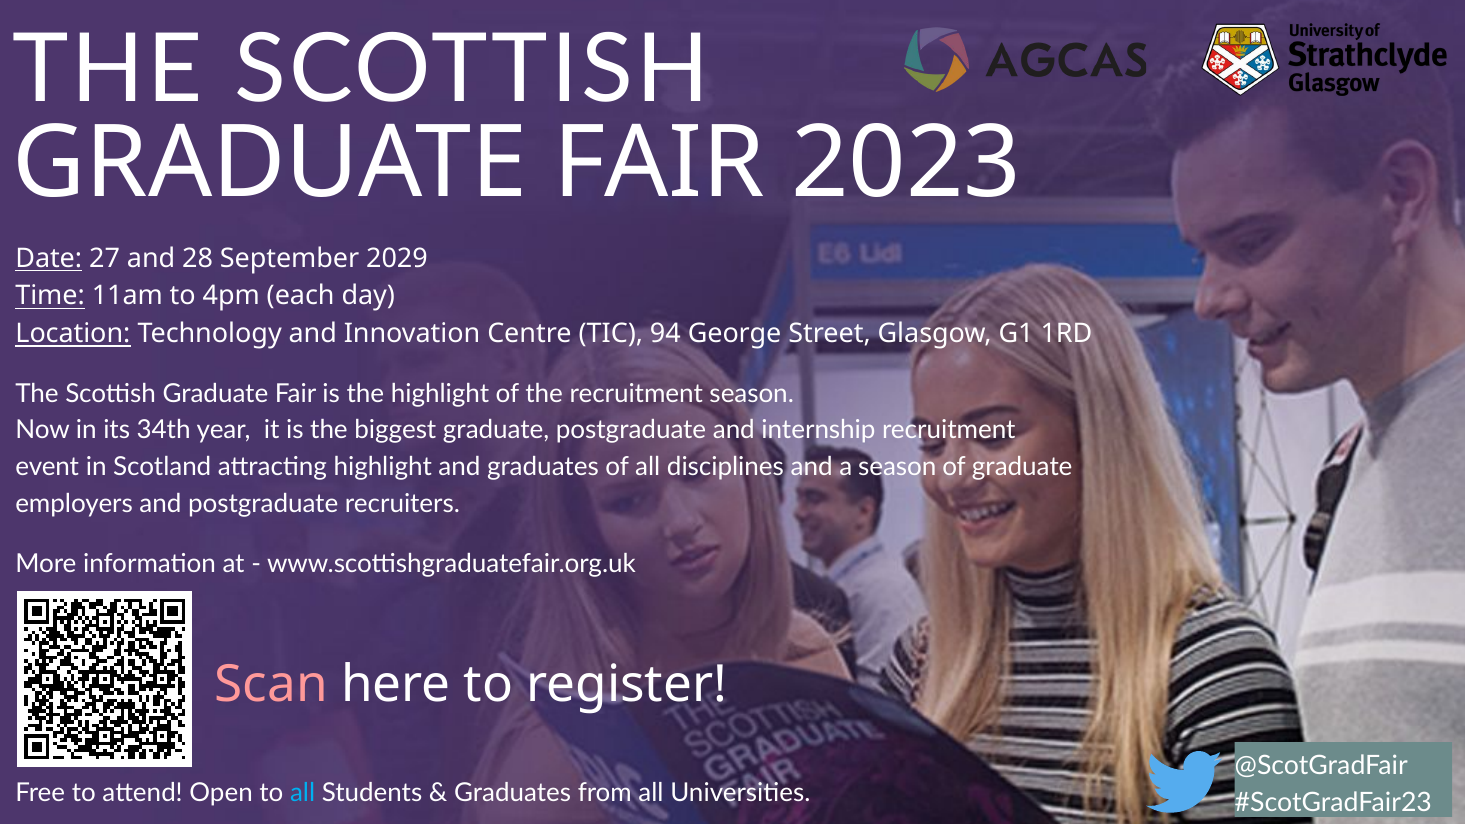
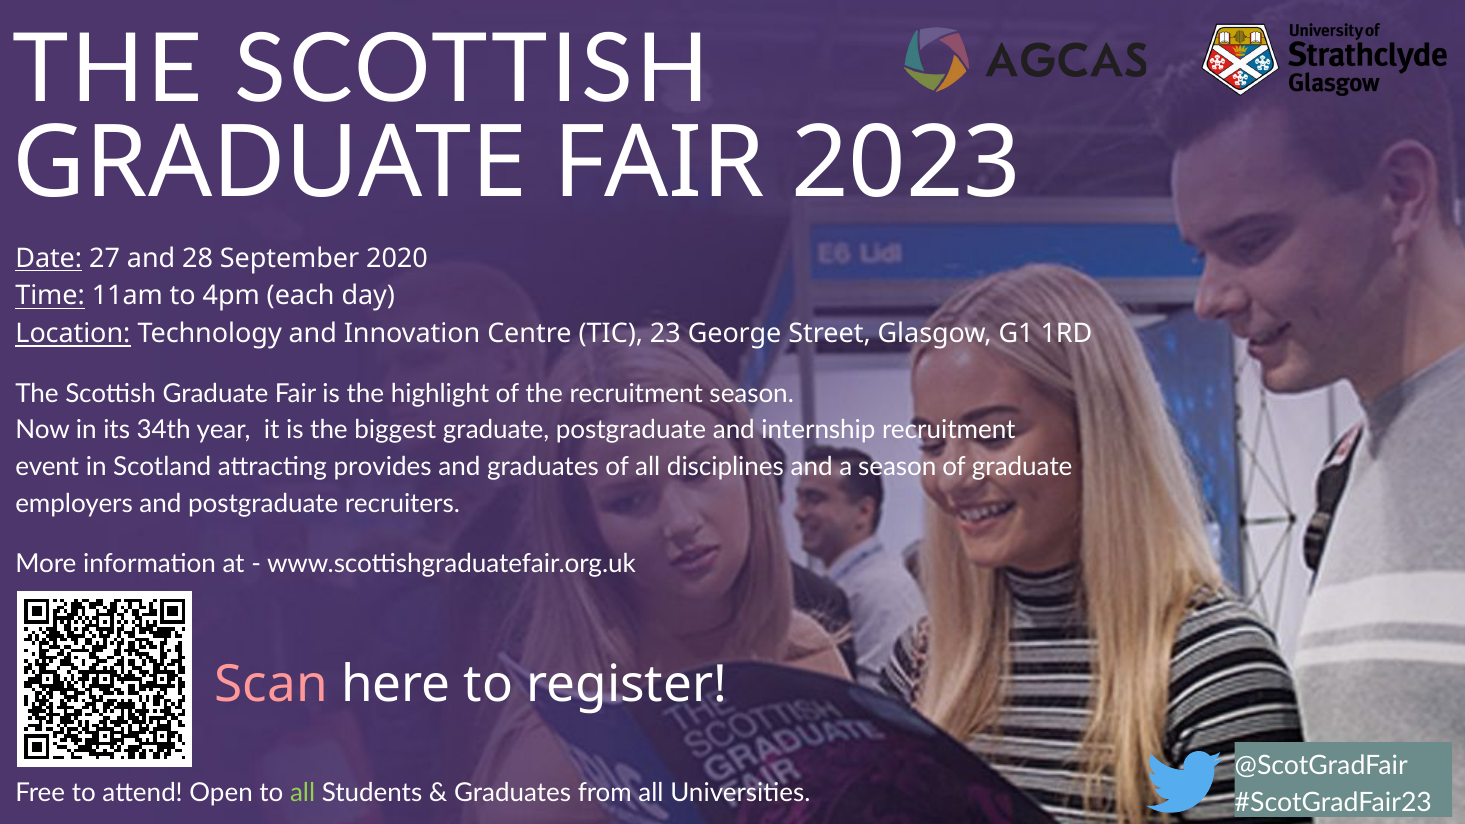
2029: 2029 -> 2020 (397, 258)
94: 94 -> 23 (665, 334)
attracting highlight: highlight -> provides (383, 467)
all colour: light blue -> light green (303, 793)
